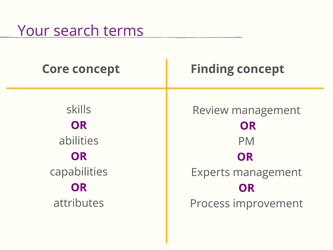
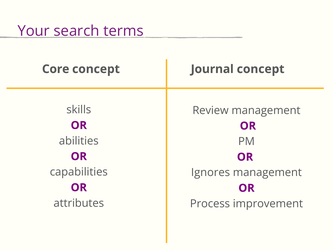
Finding: Finding -> Journal (212, 69)
Experts: Experts -> Ignores (211, 172)
